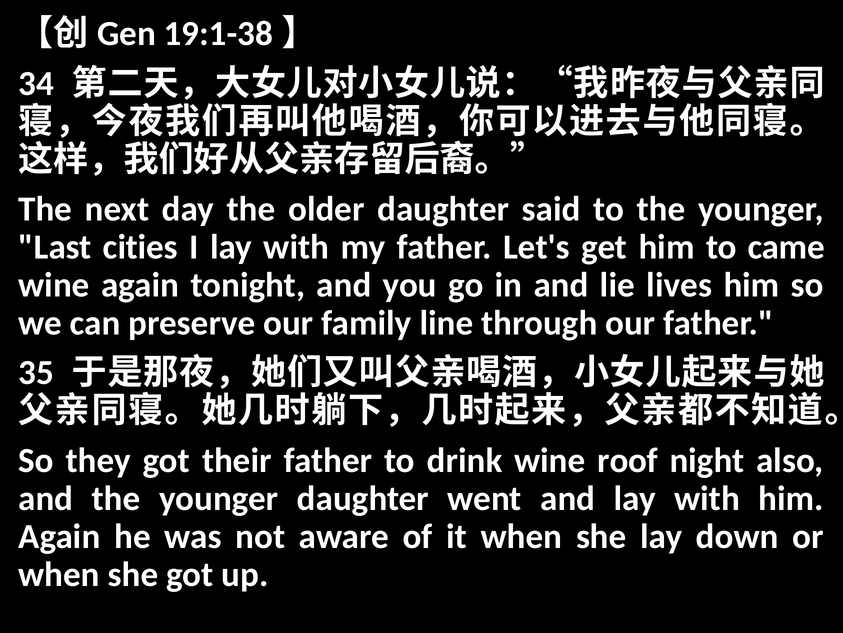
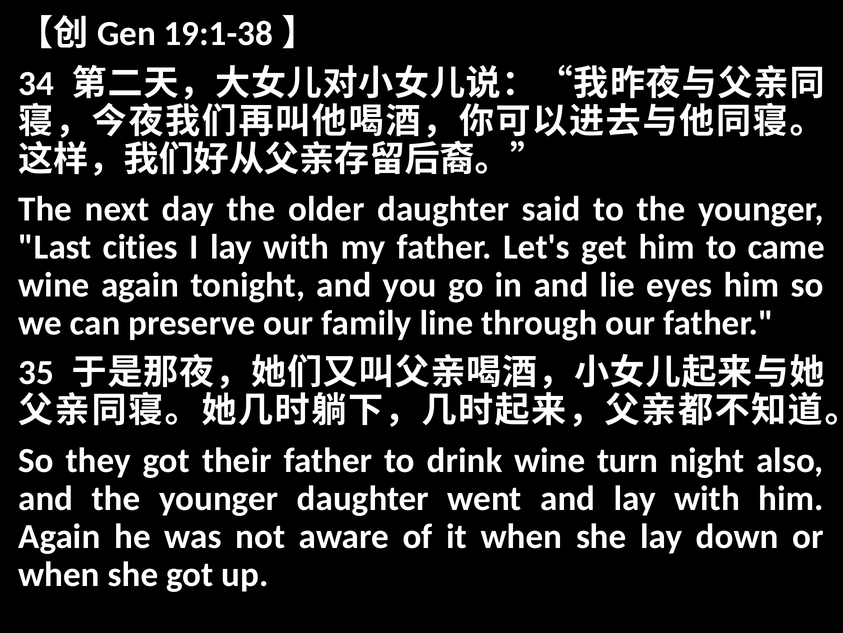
lives: lives -> eyes (679, 285)
roof: roof -> turn (628, 460)
